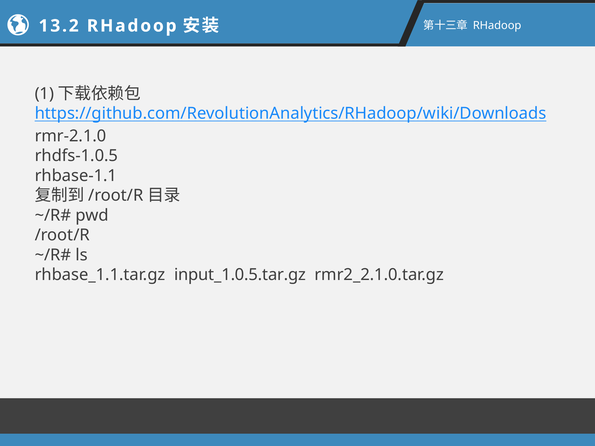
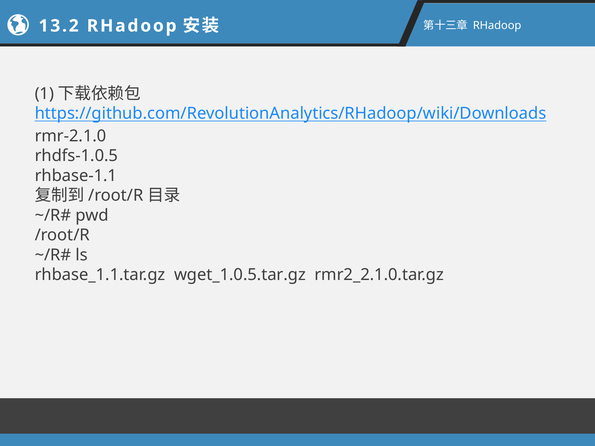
input_1.0.5.tar.gz: input_1.0.5.tar.gz -> wget_1.0.5.tar.gz (240, 275)
